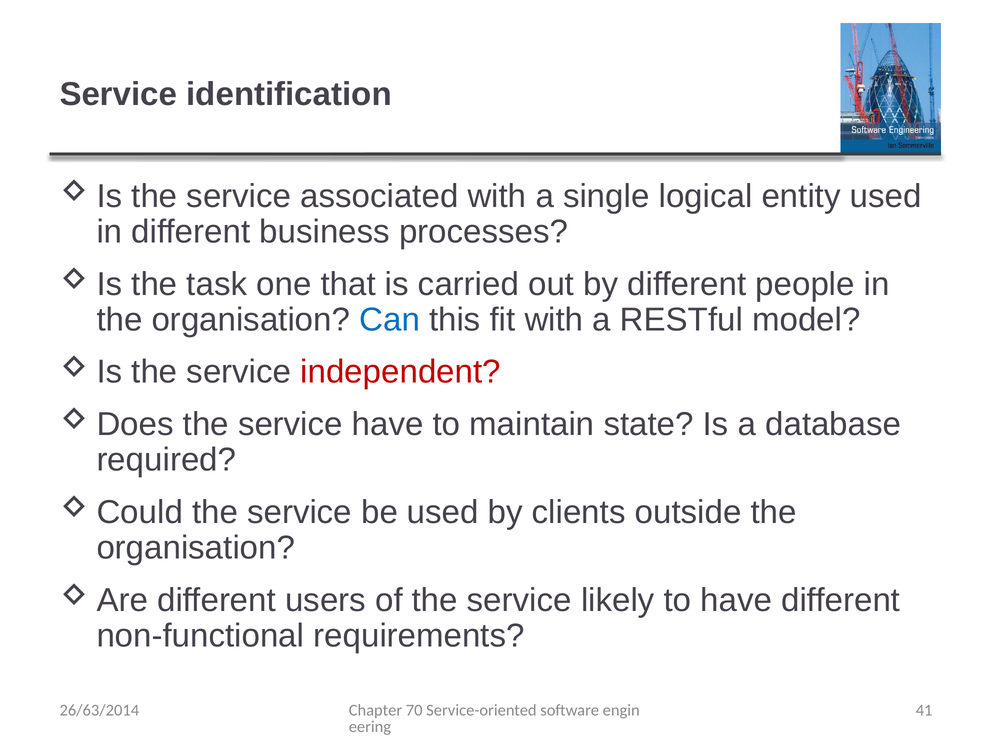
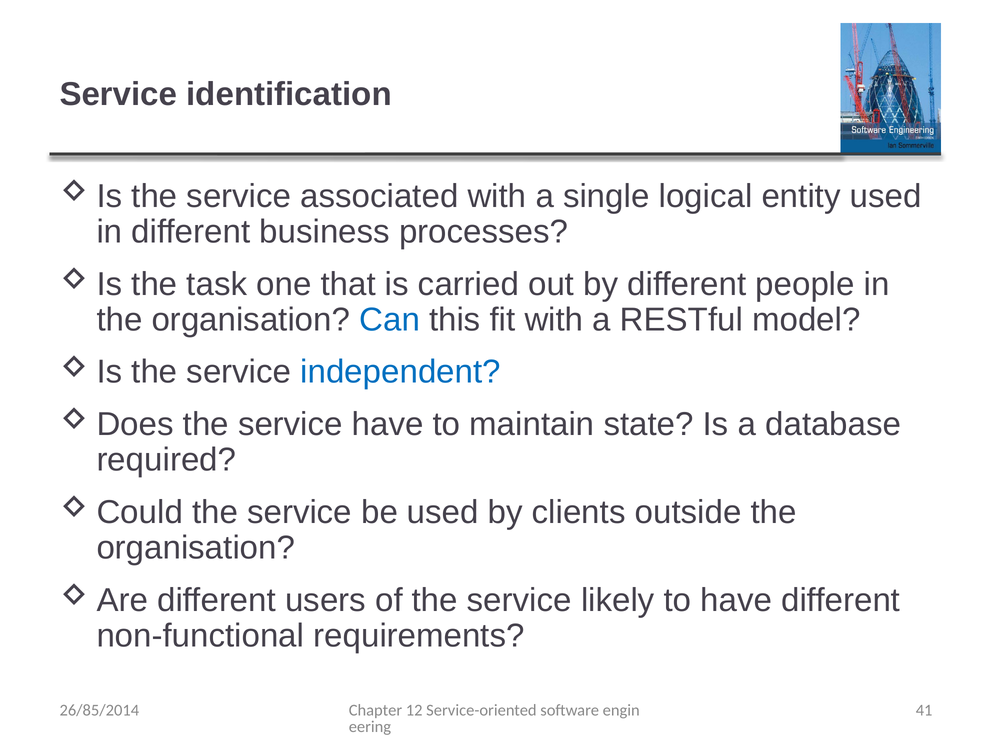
independent colour: red -> blue (401, 372)
70: 70 -> 12 (414, 710)
26/63/2014: 26/63/2014 -> 26/85/2014 (99, 711)
